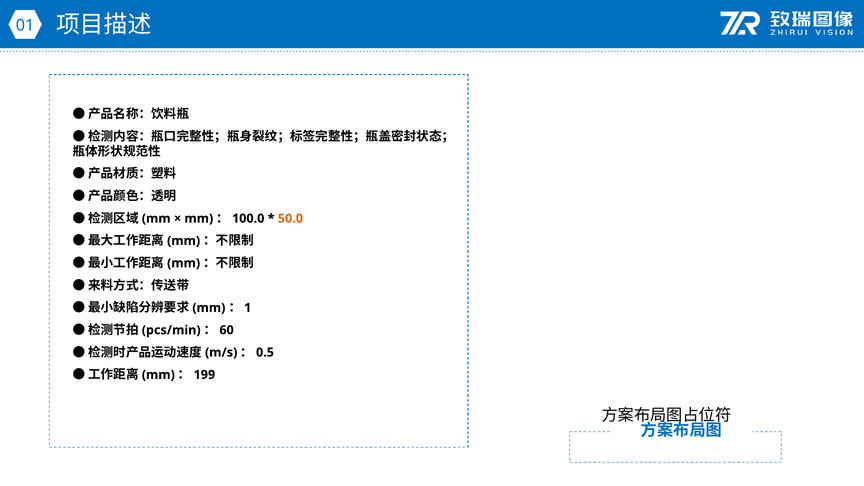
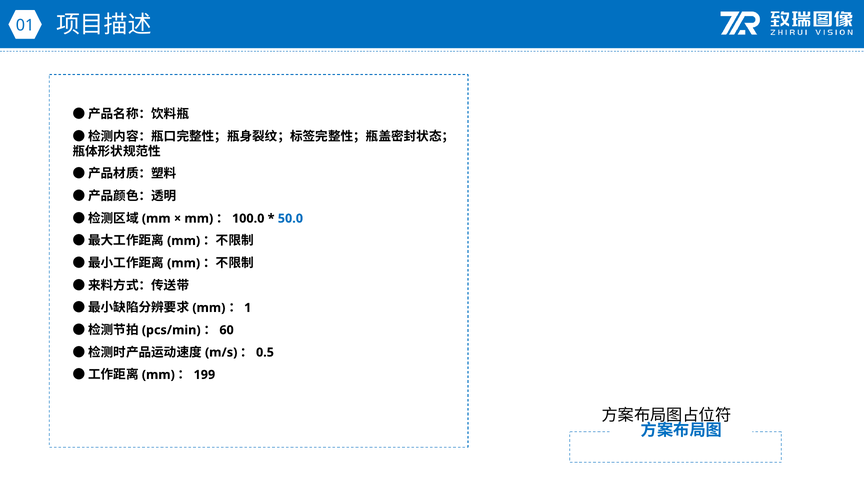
50.0 colour: orange -> blue (290, 218)
